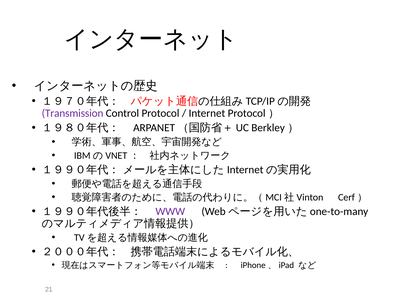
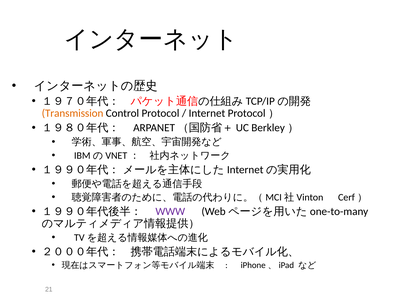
Transmission colour: purple -> orange (73, 113)
